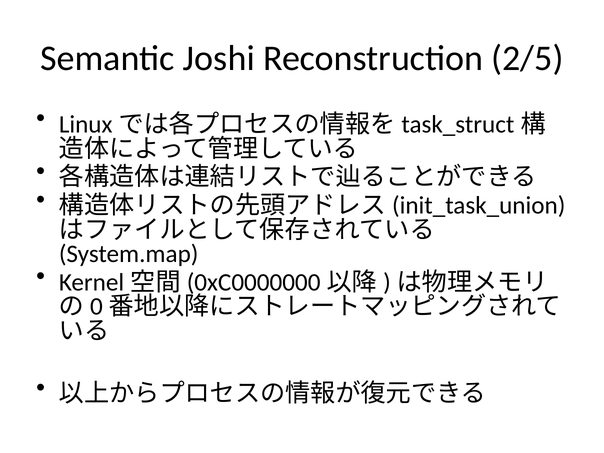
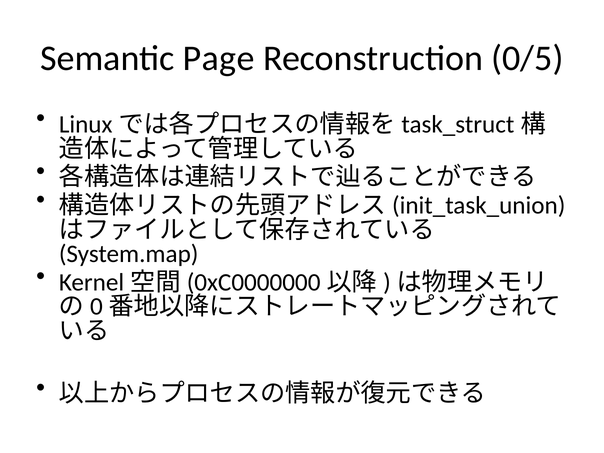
Joshi: Joshi -> Page (219, 58)
2/5: 2/5 -> 0/5 (527, 58)
